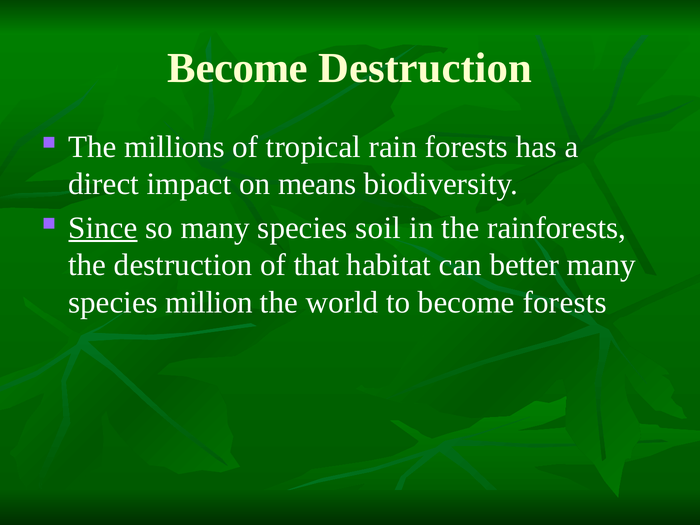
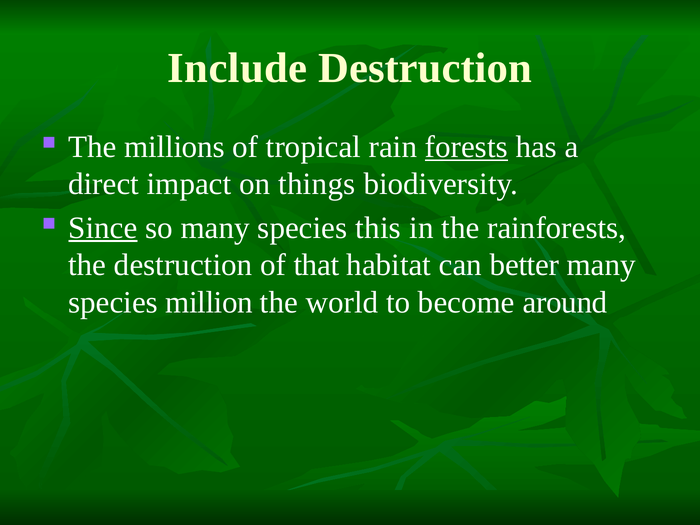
Become: Become -> Include (237, 68)
forests underline: none -> present (466, 147)
means: means -> things (317, 184)
soil: soil -> this (378, 228)
become forests: forests -> around (565, 302)
